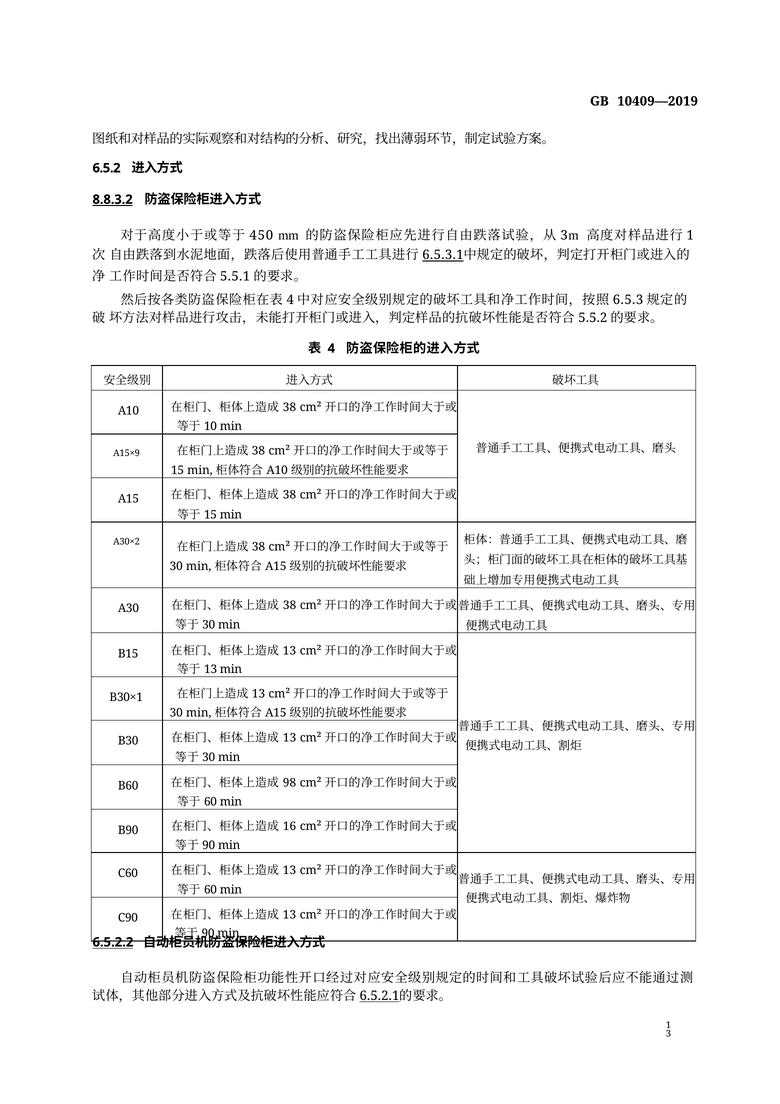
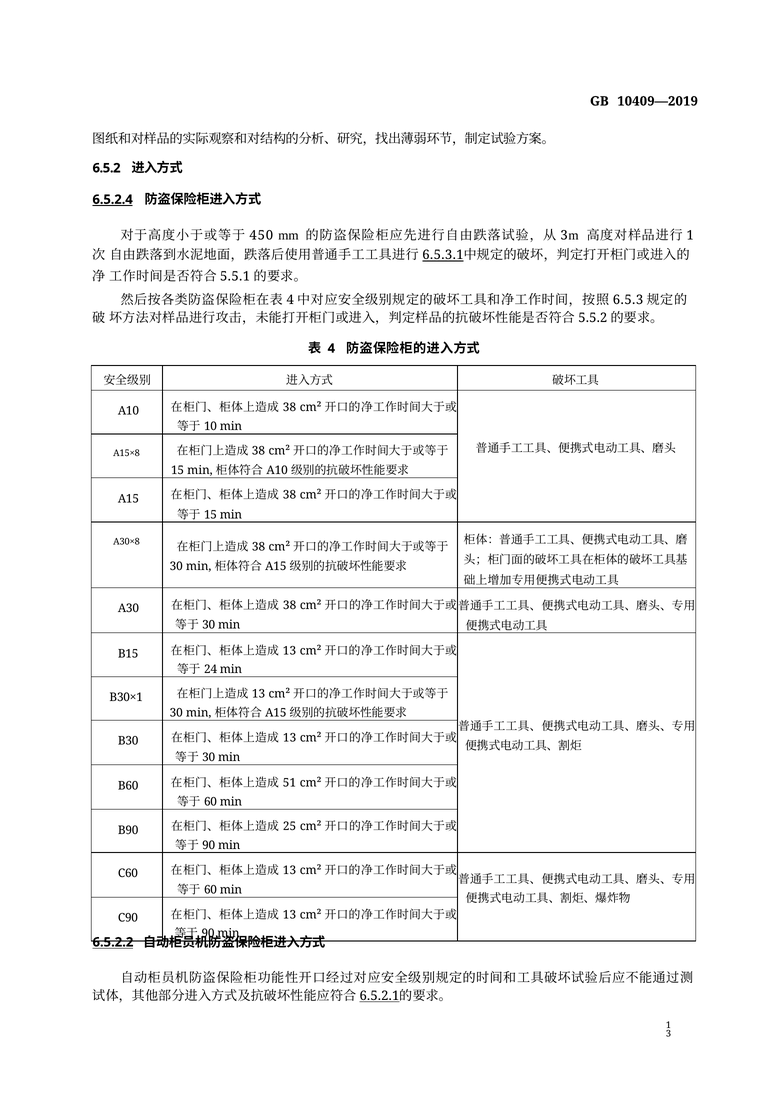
8.8.3.2: 8.8.3.2 -> 6.5.2.4 (113, 199)
A15×9: A15×9 -> A15×8 (127, 453)
A30×2: A30×2 -> A30×8 (127, 541)
13: 13 -> 24 (211, 669)
98: 98 -> 51 (290, 782)
16: 16 -> 25 (290, 826)
